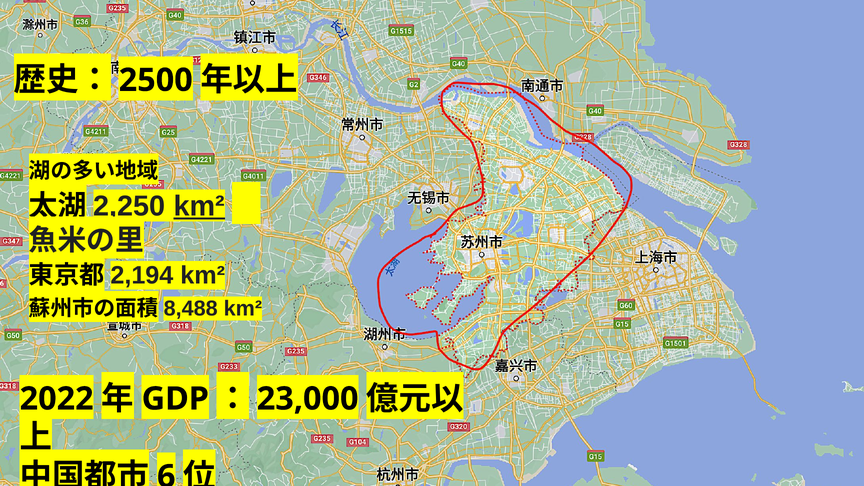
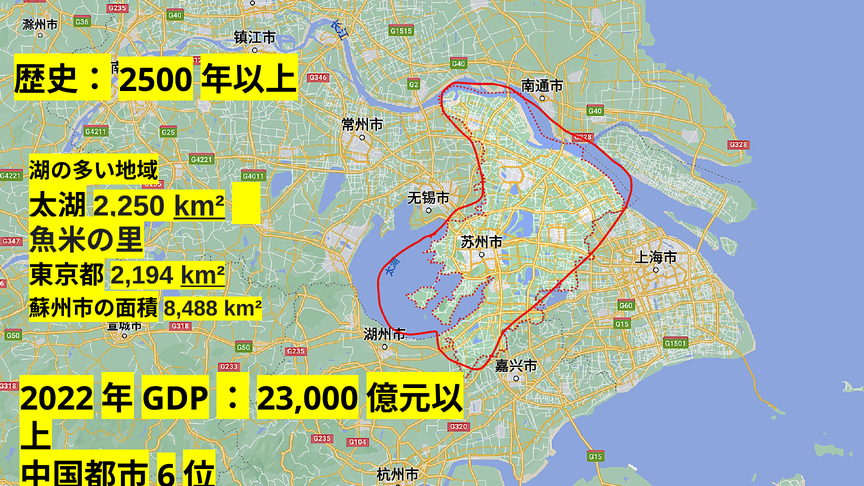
km² underline: none -> present (203, 276)
